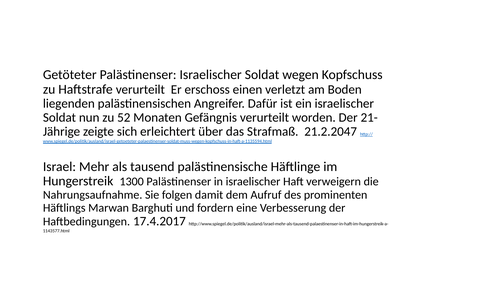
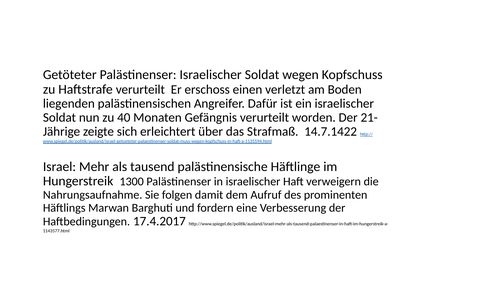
52: 52 -> 40 (124, 118)
21.2.2047: 21.2.2047 -> 14.7.1422 (331, 132)
